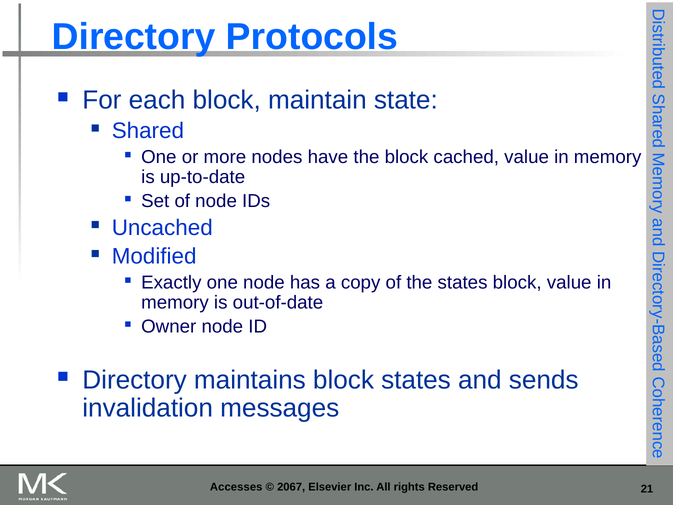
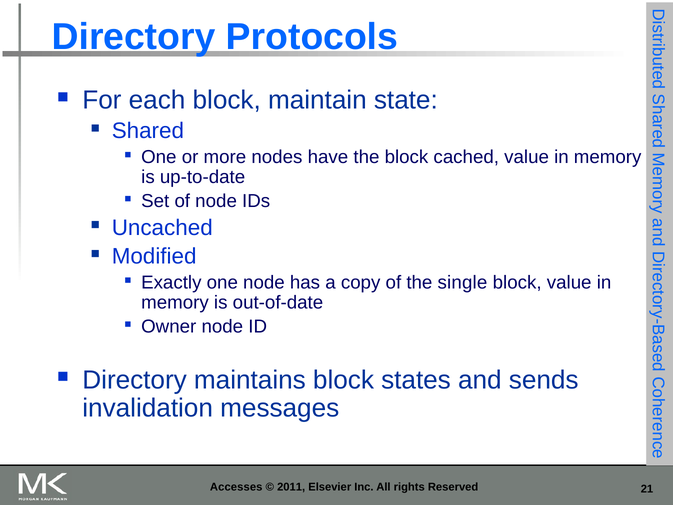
the states: states -> single (462, 282)
2067: 2067 -> 2011 (291, 487)
